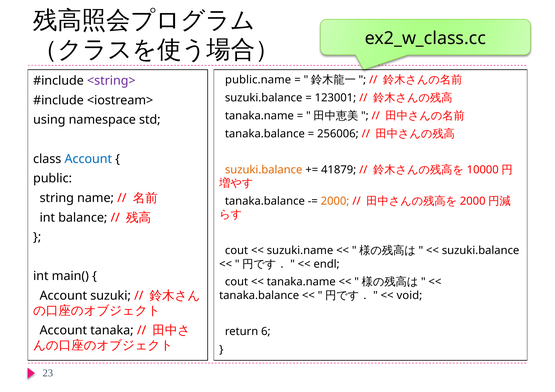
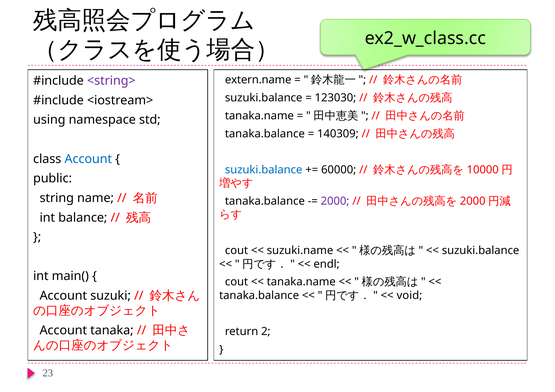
public.name: public.name -> extern.name (258, 80)
123001: 123001 -> 123030 (335, 98)
256006: 256006 -> 140309 (338, 134)
suzuki.balance colour: orange -> blue (264, 170)
41879: 41879 -> 60000 (339, 170)
2000 colour: orange -> purple (335, 201)
6: 6 -> 2 (266, 332)
